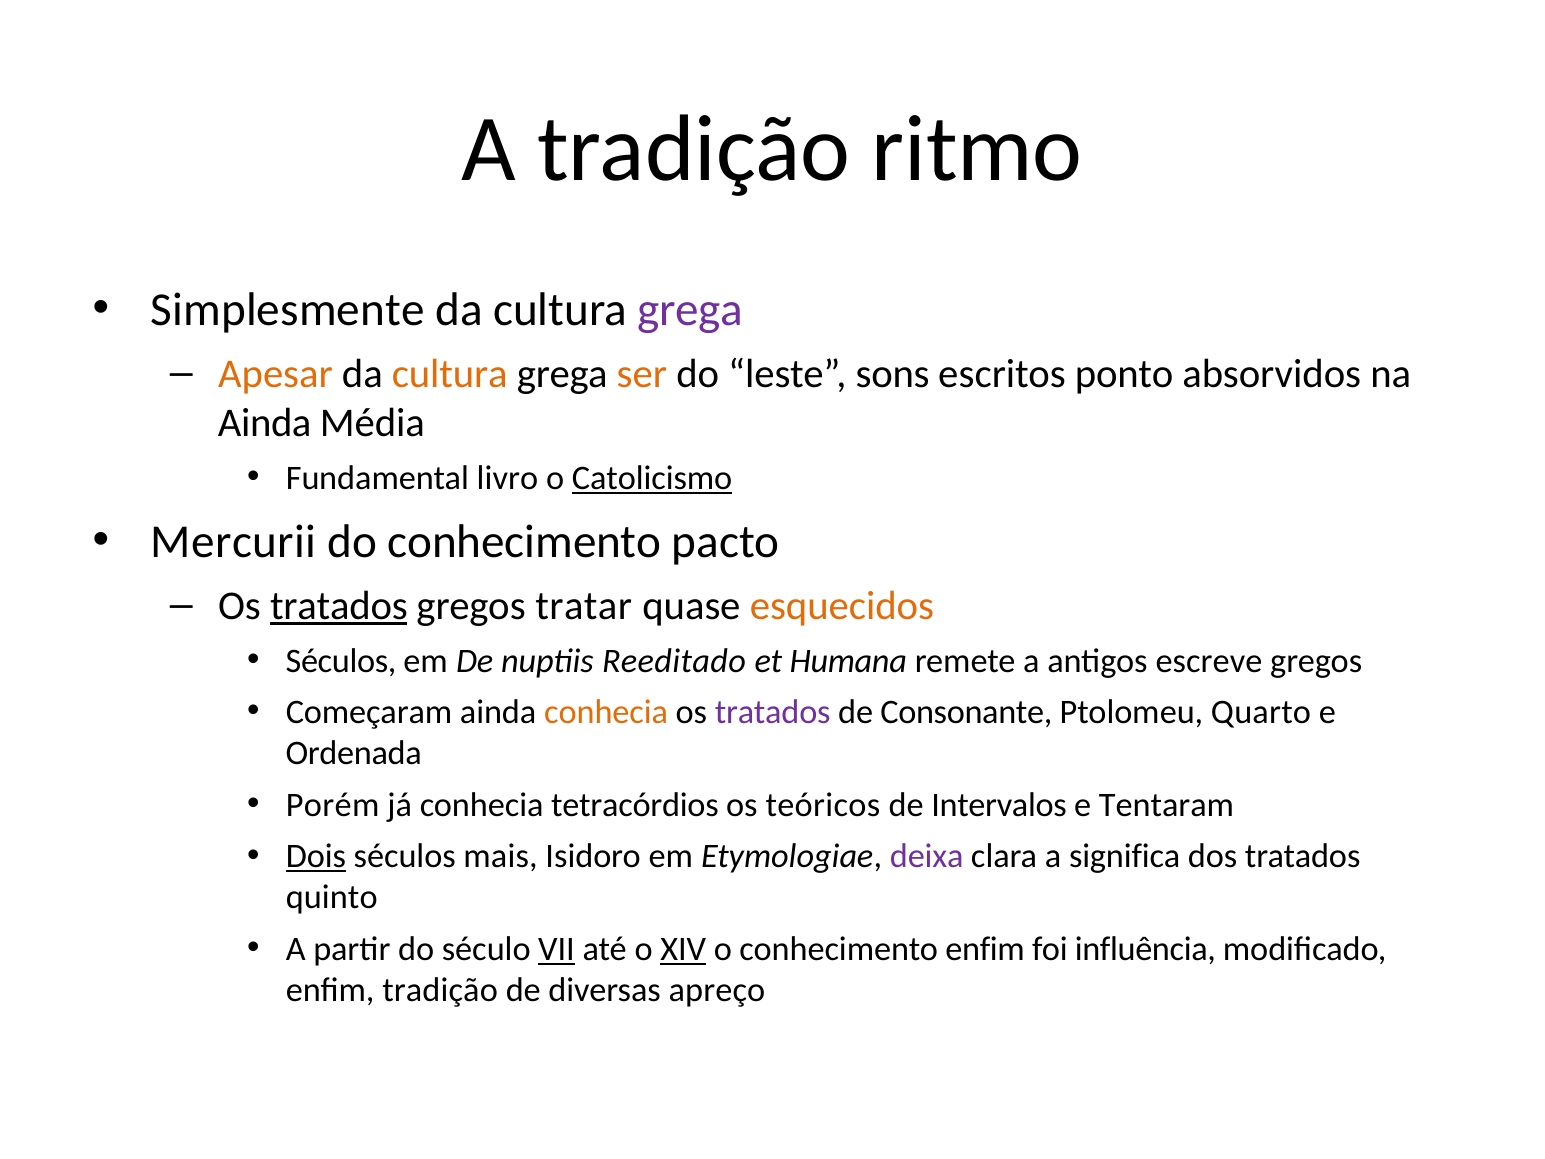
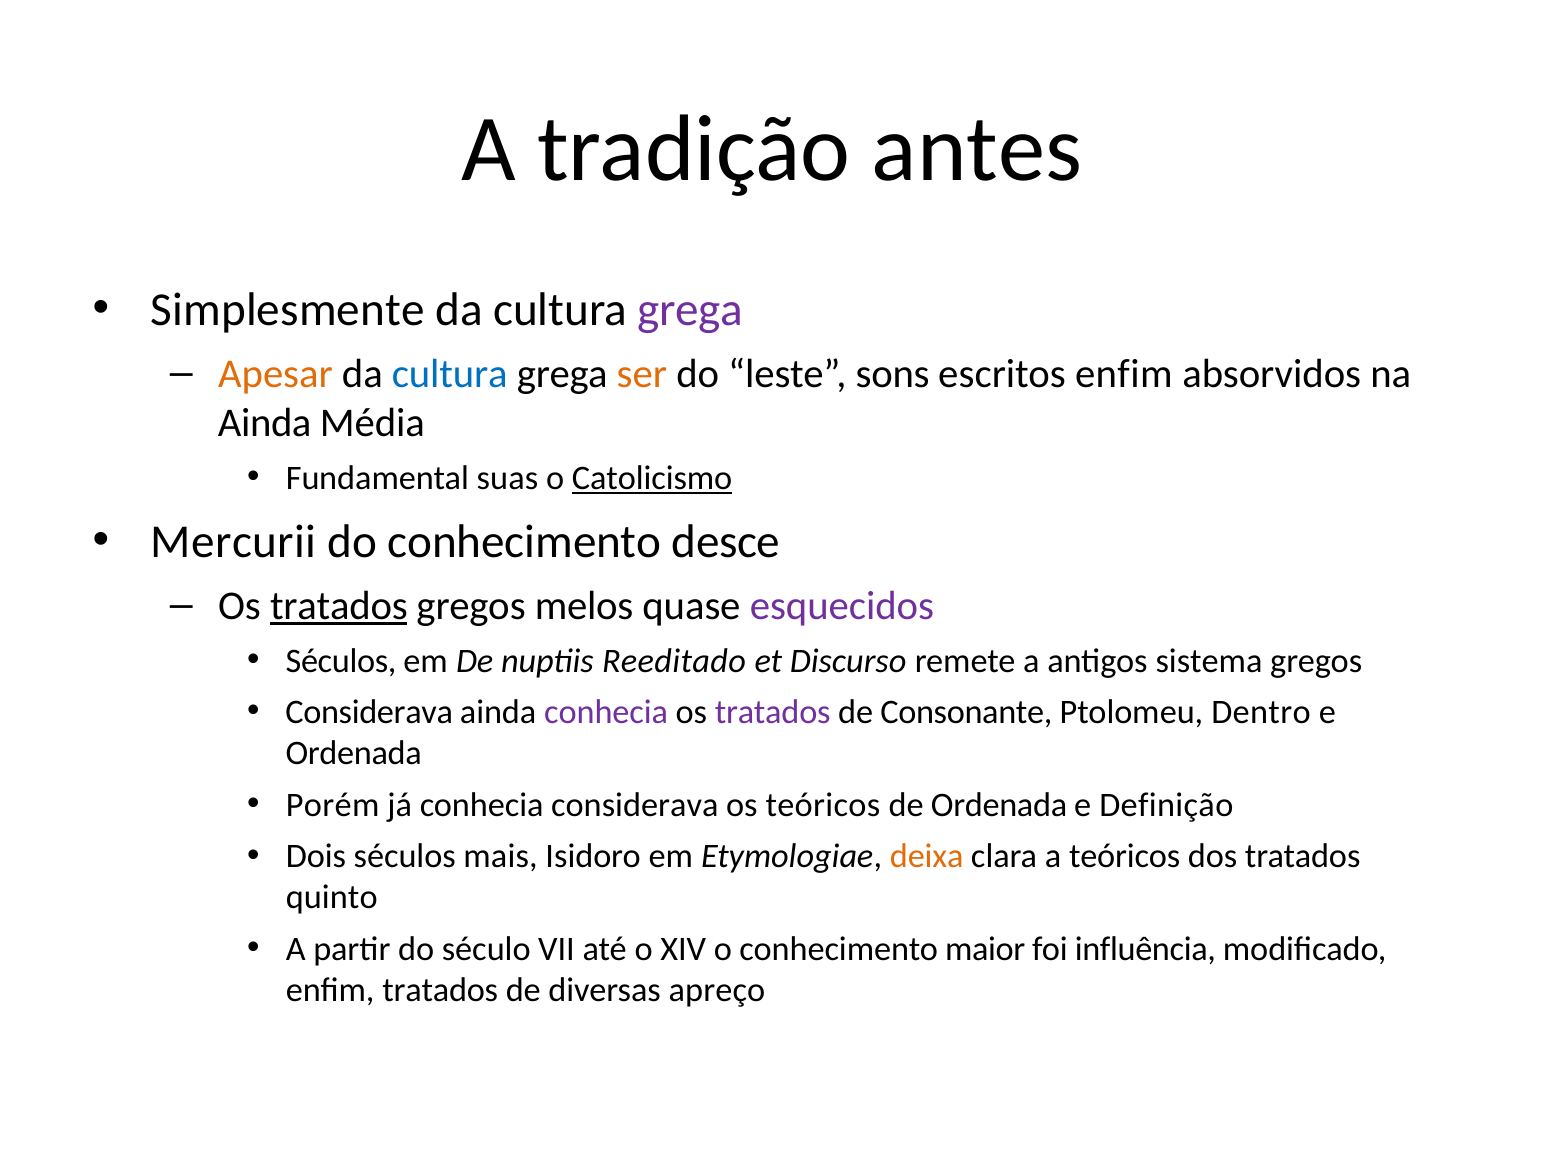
ritmo: ritmo -> antes (977, 150)
cultura colour: orange -> blue (450, 374)
escritos ponto: ponto -> enfim (1124, 374)
livro: livro -> suas (507, 478)
pacto: pacto -> desce (726, 541)
tratar: tratar -> melos (584, 606)
esquecidos colour: orange -> purple (842, 606)
Humana: Humana -> Discurso (848, 661)
escreve: escreve -> sistema (1209, 661)
Começaram: Começaram -> Considerava (369, 712)
conhecia colour: orange -> purple (606, 712)
Quarto: Quarto -> Dentro (1261, 712)
conhecia tetracórdios: tetracórdios -> considerava (635, 805)
de Intervalos: Intervalos -> Ordenada (999, 805)
Tentaram: Tentaram -> Definição (1166, 805)
Dois underline: present -> none (316, 856)
deixa colour: purple -> orange (927, 856)
a significa: significa -> teóricos (1125, 856)
VII underline: present -> none (557, 949)
XIV underline: present -> none (683, 949)
conhecimento enfim: enfim -> maior (985, 949)
enfim tradição: tradição -> tratados (440, 990)
